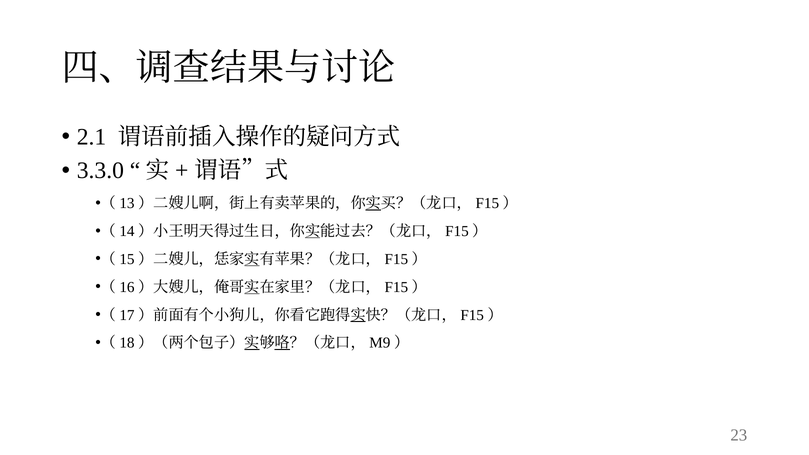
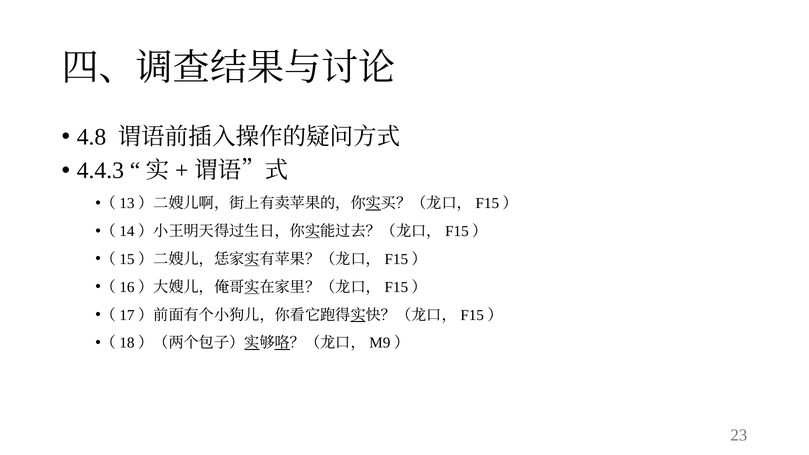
2.1: 2.1 -> 4.8 (92, 137)
3.3.0: 3.3.0 -> 4.4.3 (100, 171)
